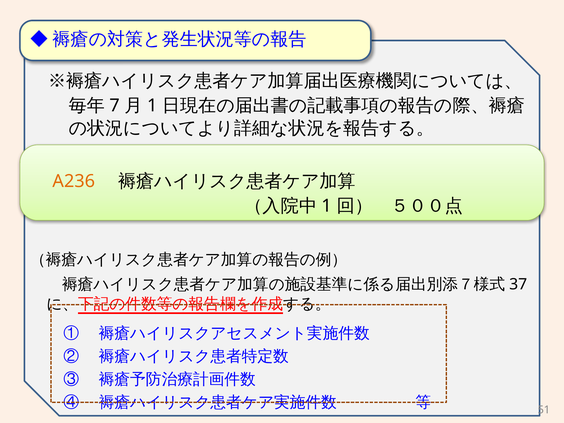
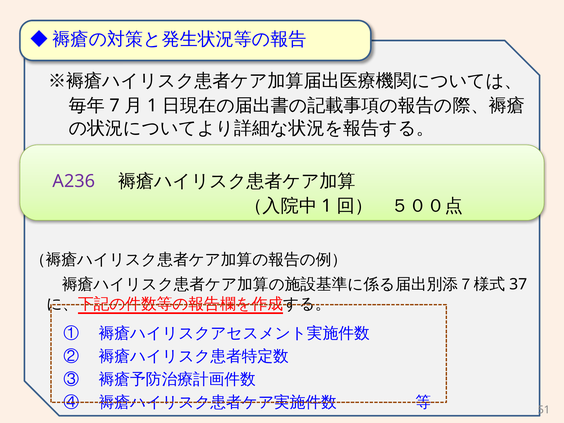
A236 colour: orange -> purple (74, 181)
